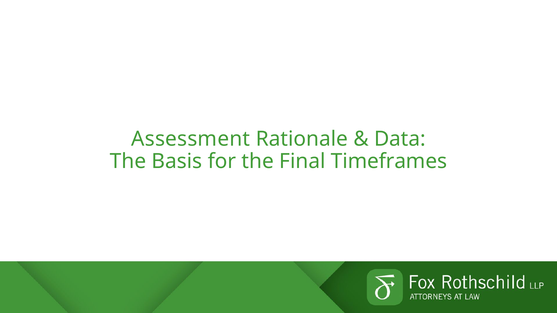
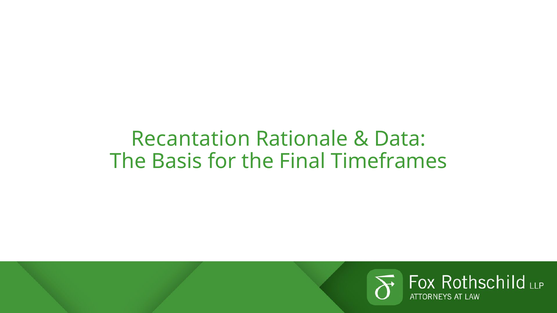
Assessment: Assessment -> Recantation (191, 139)
